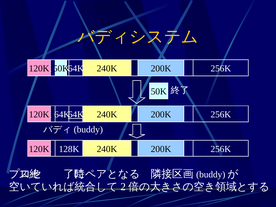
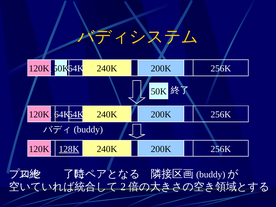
128K underline: none -> present (69, 149)
